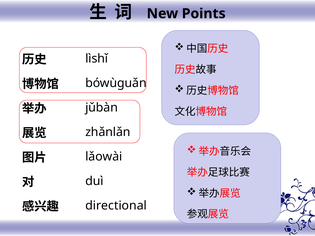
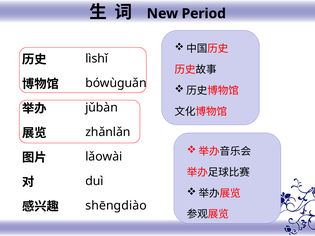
Points: Points -> Period (204, 14)
directional: directional -> shēnɡdiào (116, 206)
